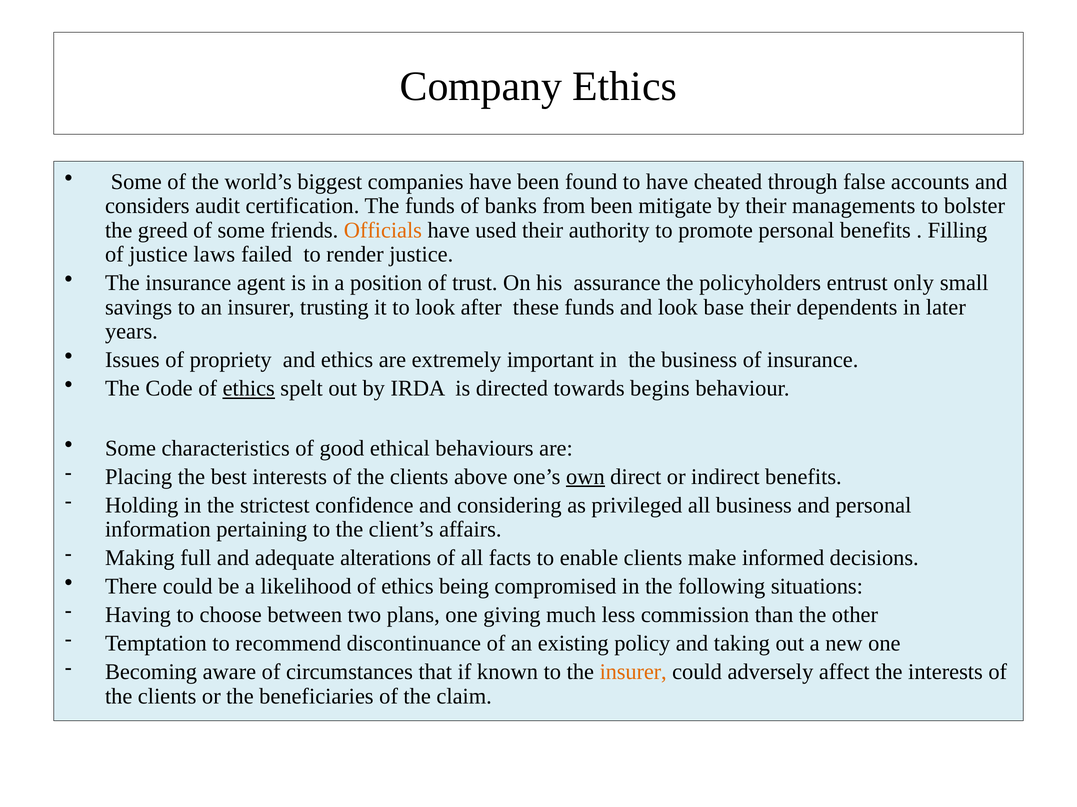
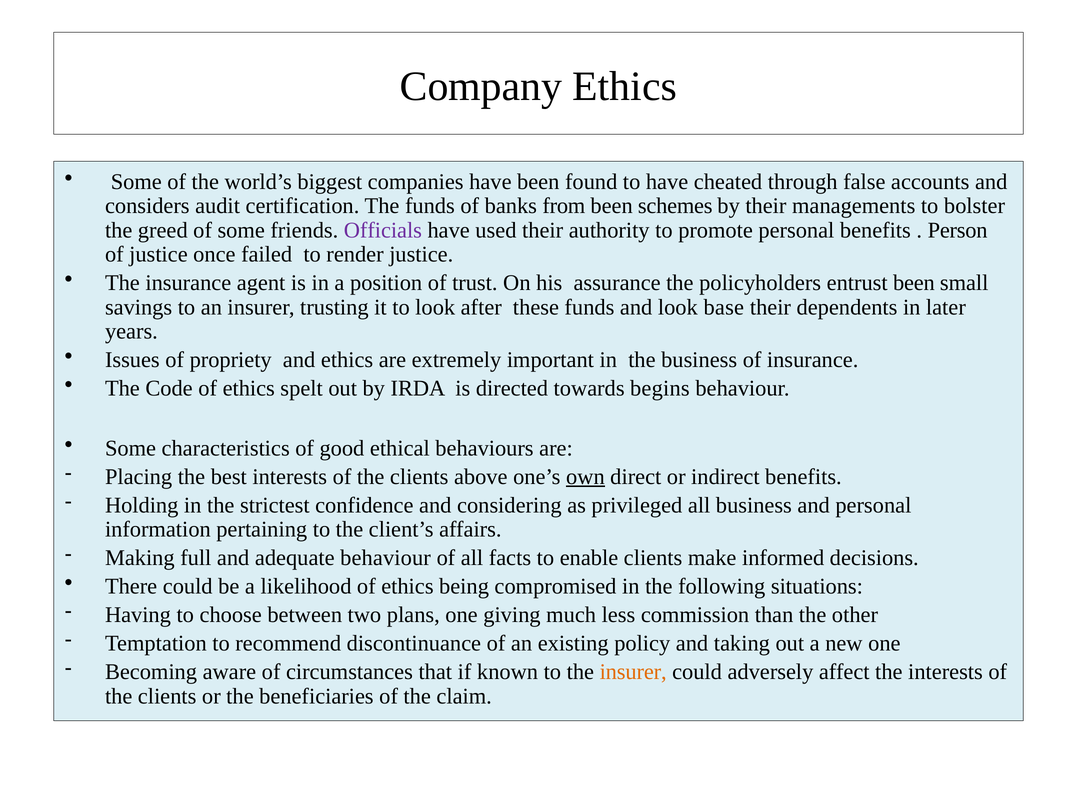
mitigate: mitigate -> schemes (675, 206)
Officials colour: orange -> purple (383, 230)
Filling: Filling -> Person (958, 230)
laws: laws -> once (214, 255)
entrust only: only -> been (914, 283)
ethics underline: present -> none (249, 389)
adequate alterations: alterations -> behaviour (386, 558)
